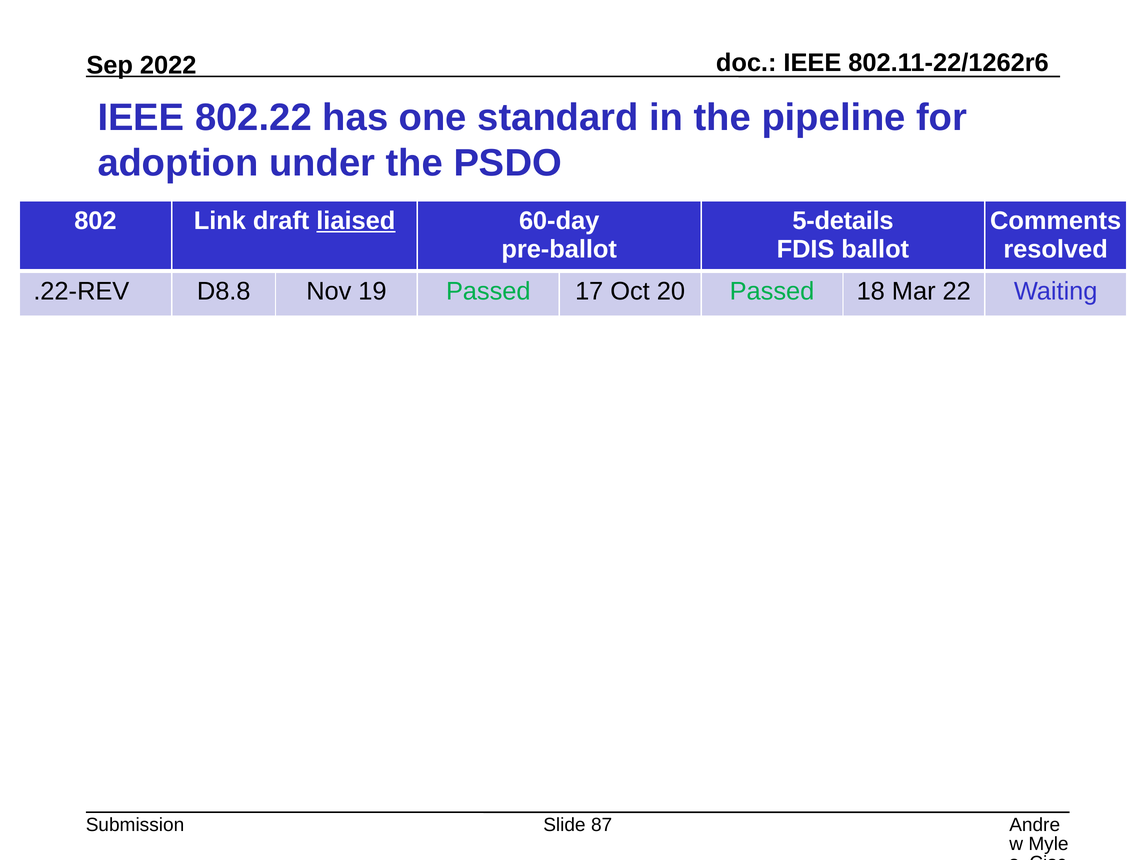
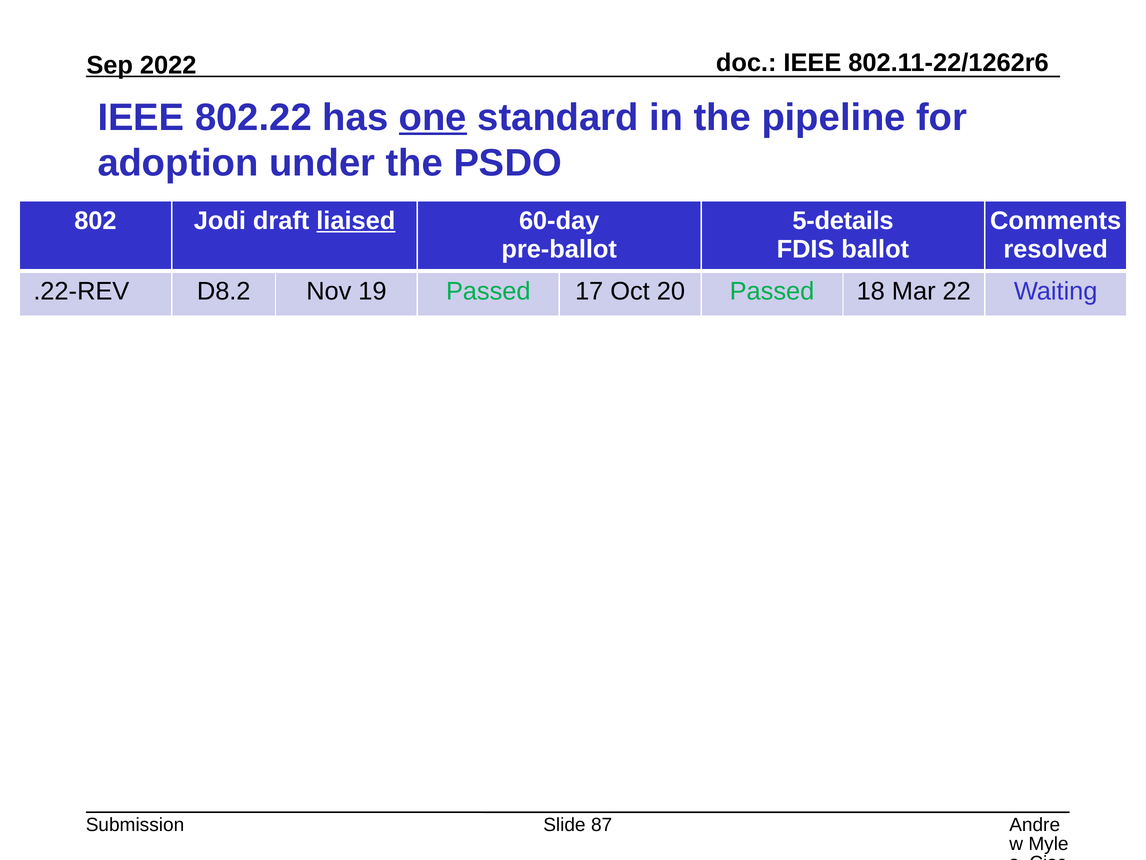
one underline: none -> present (433, 117)
Link: Link -> Jodi (220, 221)
D8.8: D8.8 -> D8.2 (224, 291)
